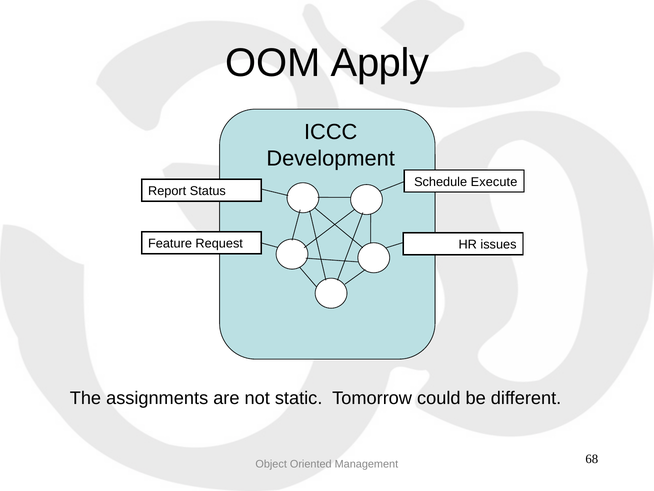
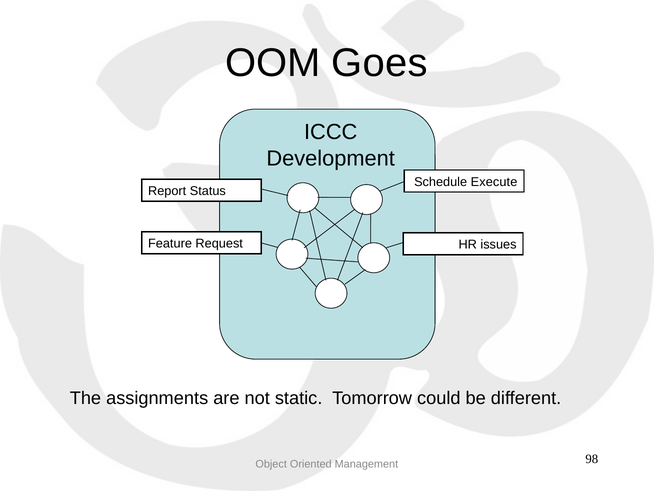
Apply: Apply -> Goes (380, 63)
68: 68 -> 98 (592, 459)
